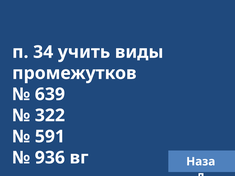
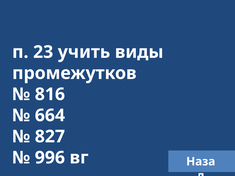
34: 34 -> 23 (43, 52)
639: 639 -> 816 (50, 94)
322: 322 -> 664 (50, 116)
591: 591 -> 827 (50, 137)
936: 936 -> 996 (50, 158)
